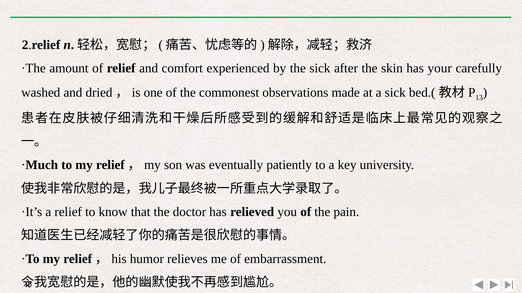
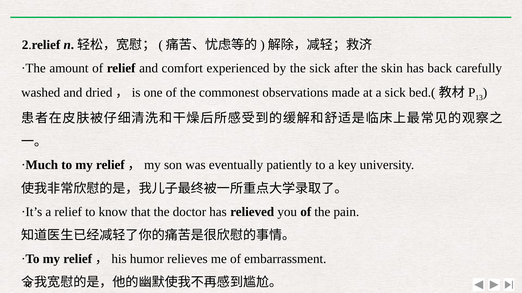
your: your -> back (440, 68)
